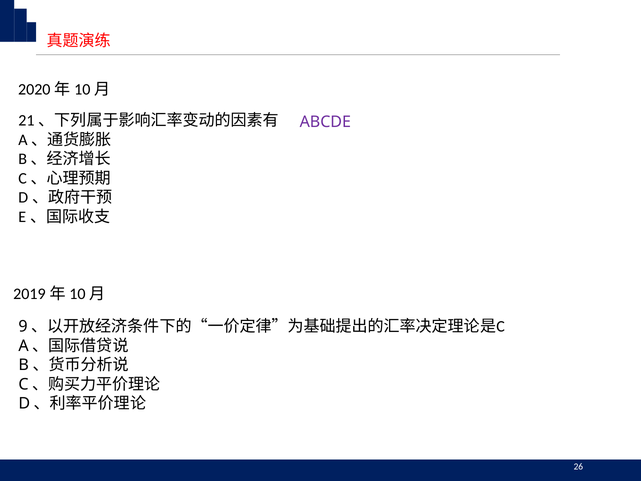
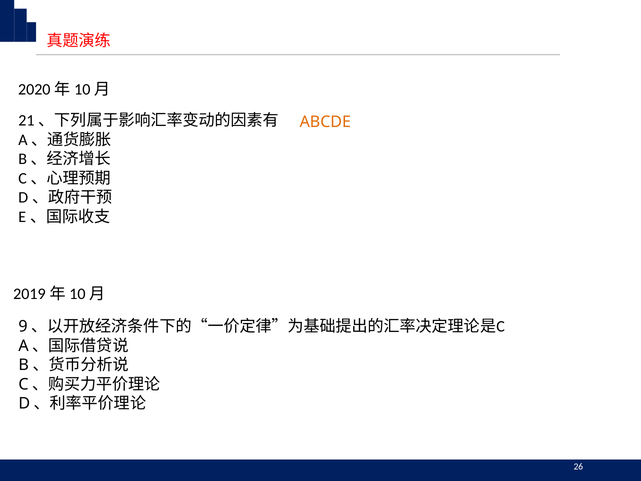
ABCDE colour: purple -> orange (325, 122)
